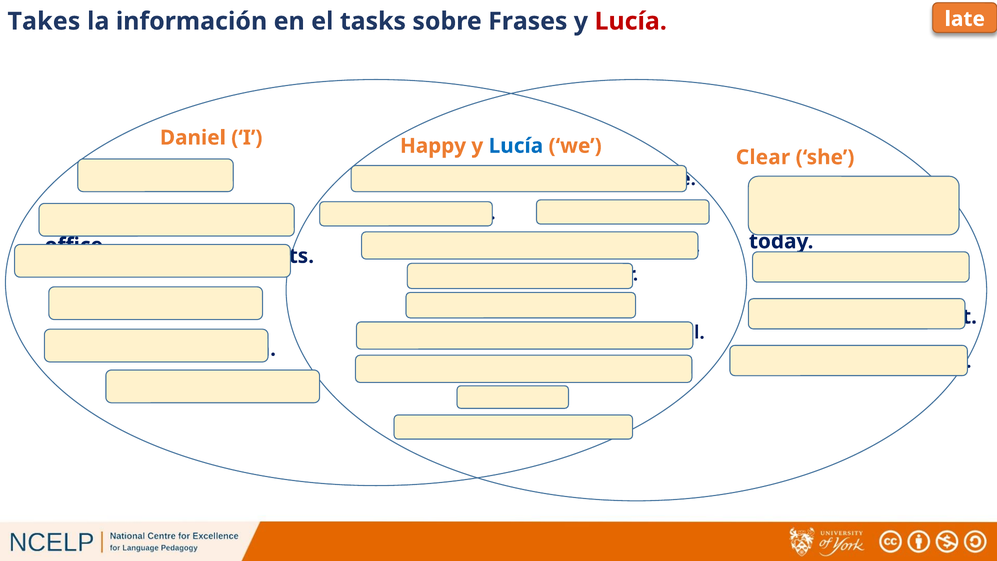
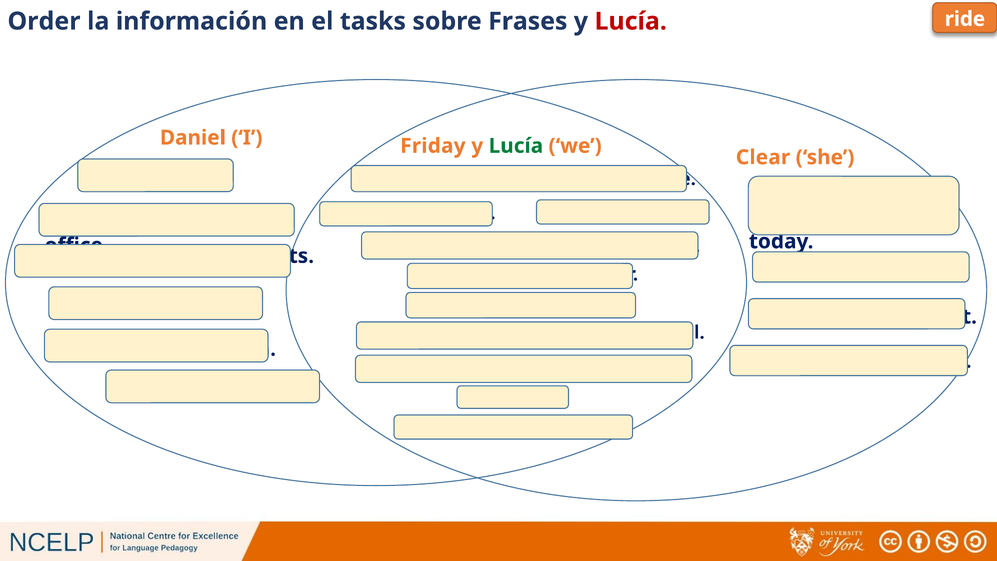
late: late -> ride (965, 19)
Takes: Takes -> Order (44, 21)
Happy: Happy -> Friday (433, 146)
Lucía colour: blue -> green (516, 146)
